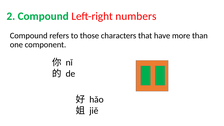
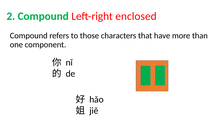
numbers: numbers -> enclosed (136, 16)
